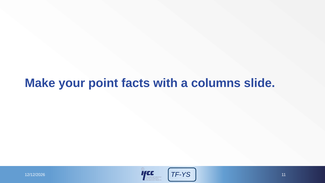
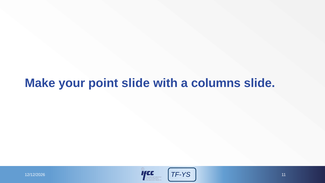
point facts: facts -> slide (136, 83)
